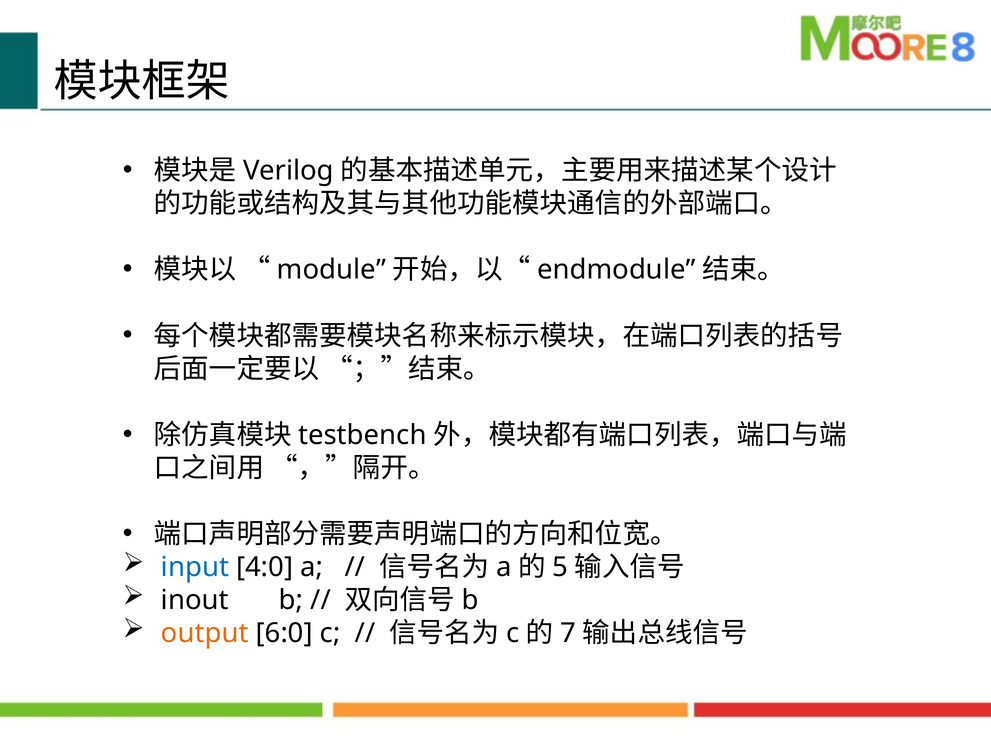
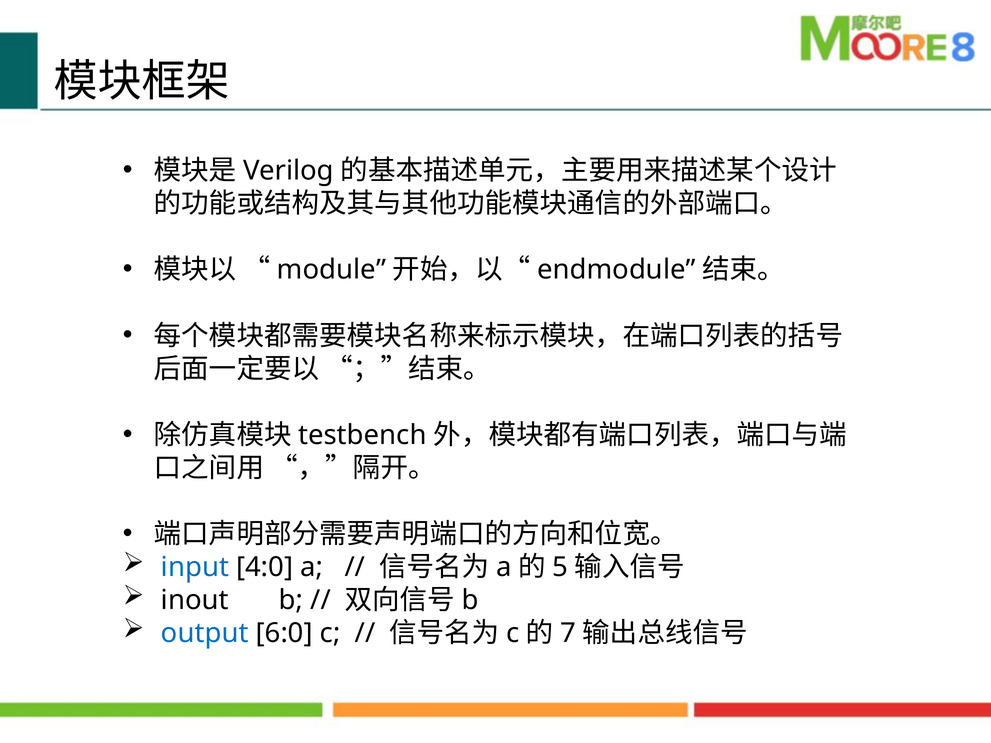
output colour: orange -> blue (205, 633)
